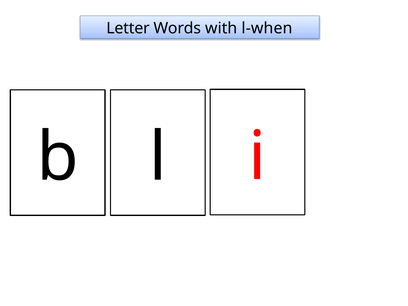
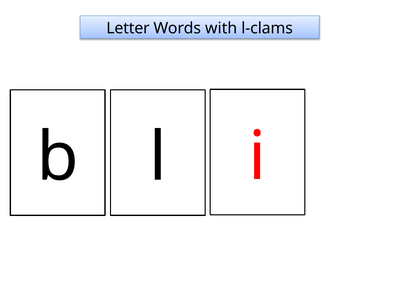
l-when: l-when -> l-clams (267, 28)
